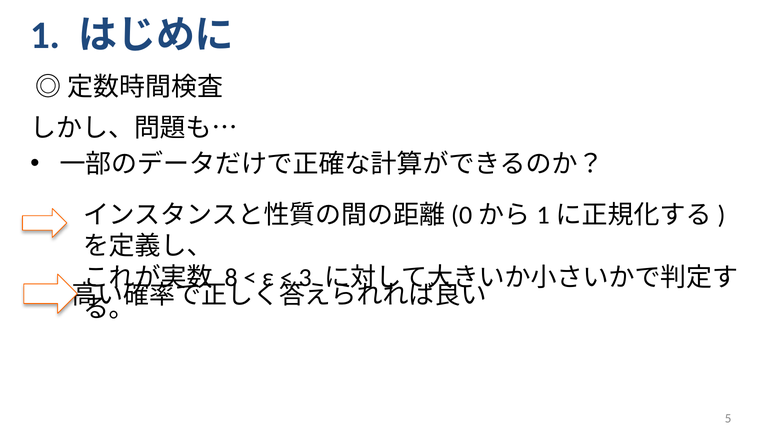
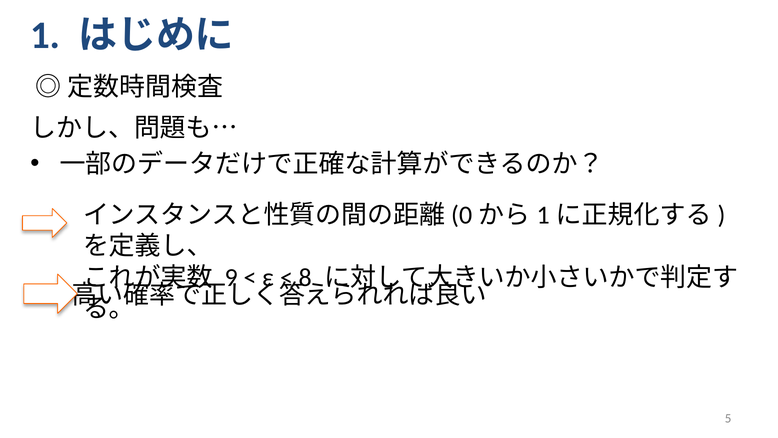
8: 8 -> 9 (231, 277)
3: 3 -> 8 (305, 277)
